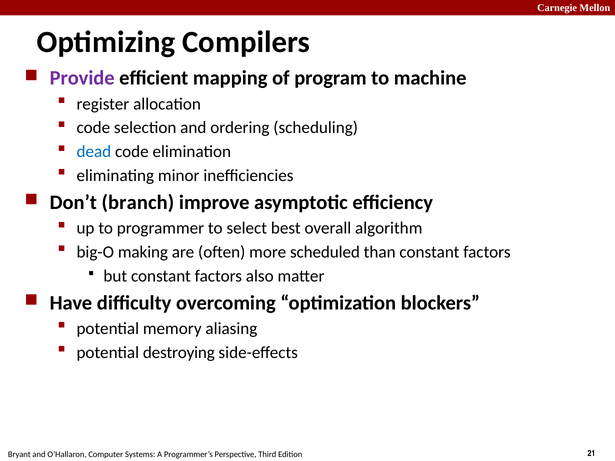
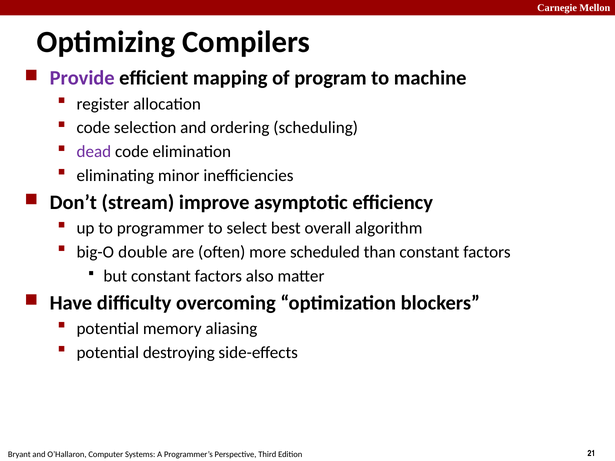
dead colour: blue -> purple (94, 152)
branch: branch -> stream (138, 203)
making: making -> double (143, 252)
